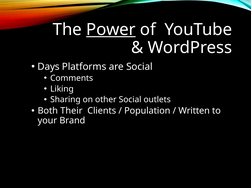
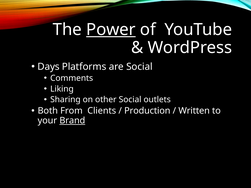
Their: Their -> From (71, 111)
Population: Population -> Production (147, 111)
Brand underline: none -> present (72, 121)
